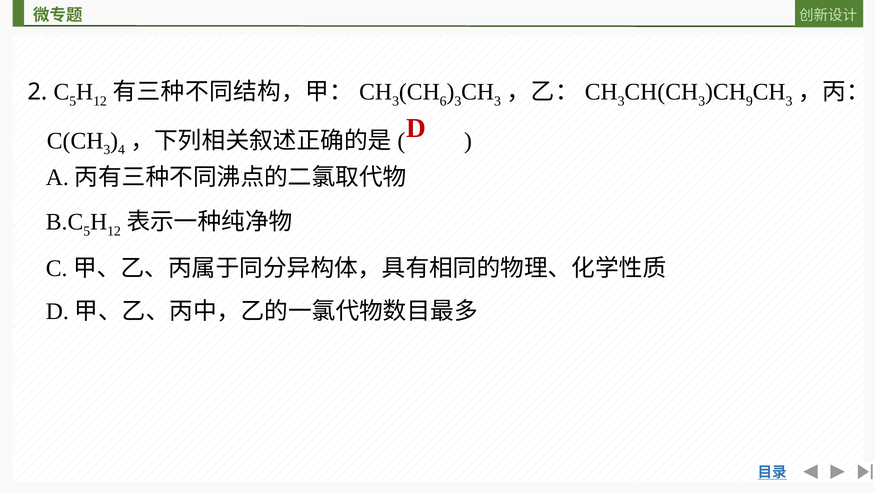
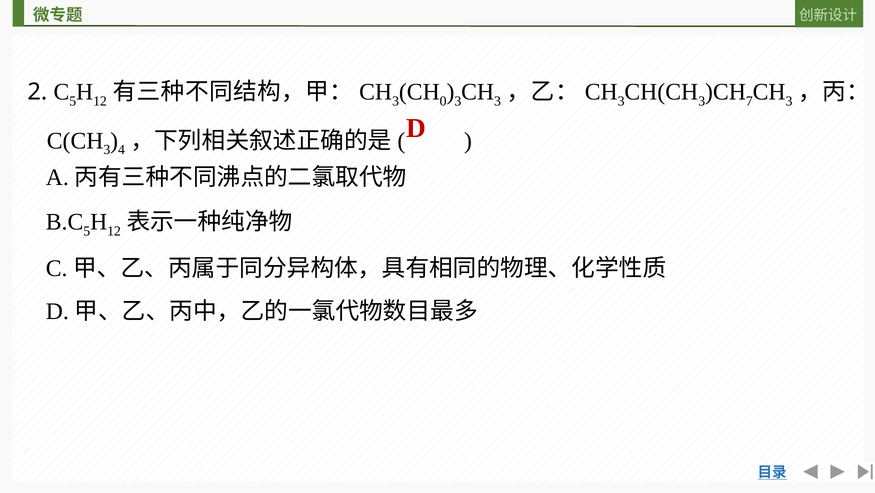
6: 6 -> 0 (443, 101)
9: 9 -> 7 (749, 101)
